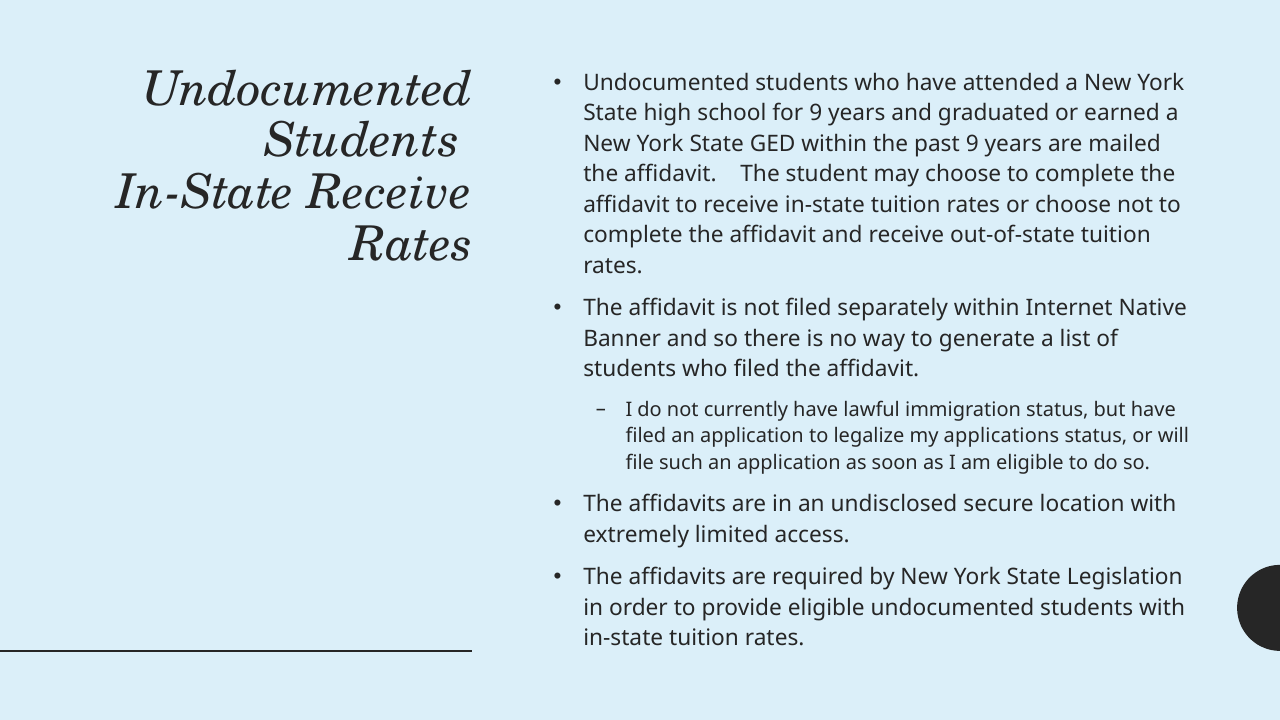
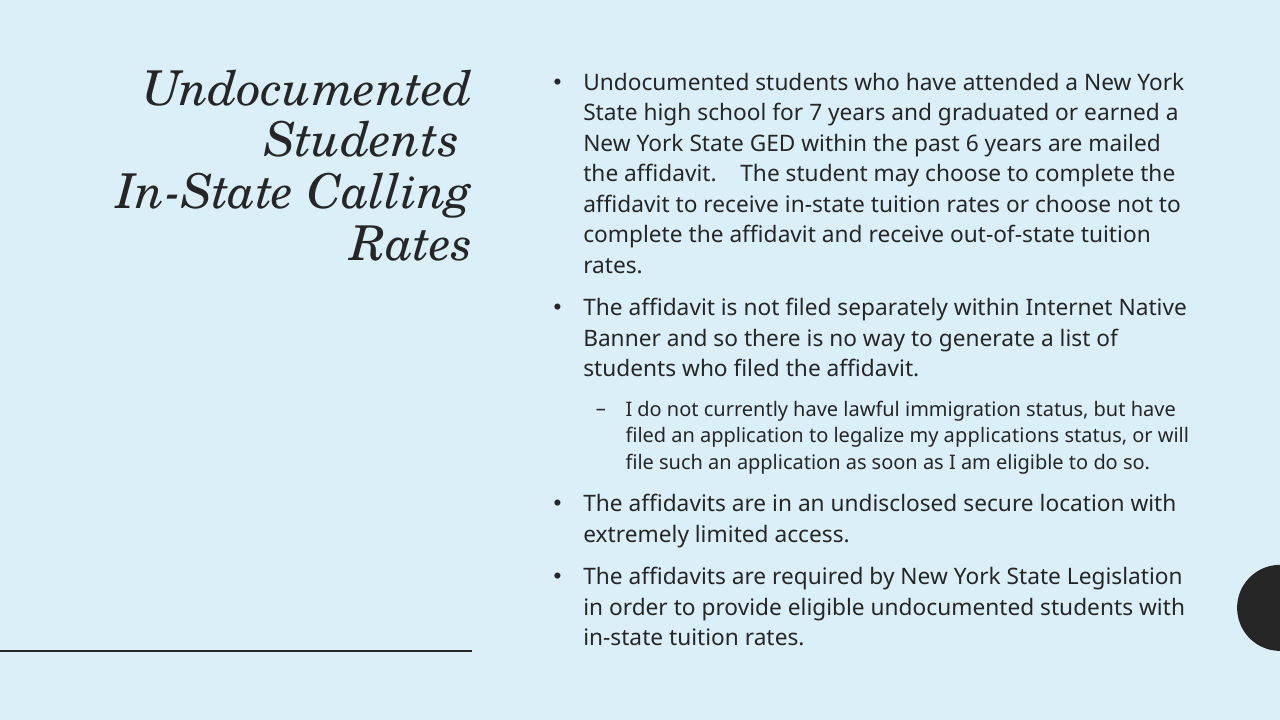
for 9: 9 -> 7 (816, 113)
past 9: 9 -> 6 (972, 144)
In-State Receive: Receive -> Calling (390, 193)
